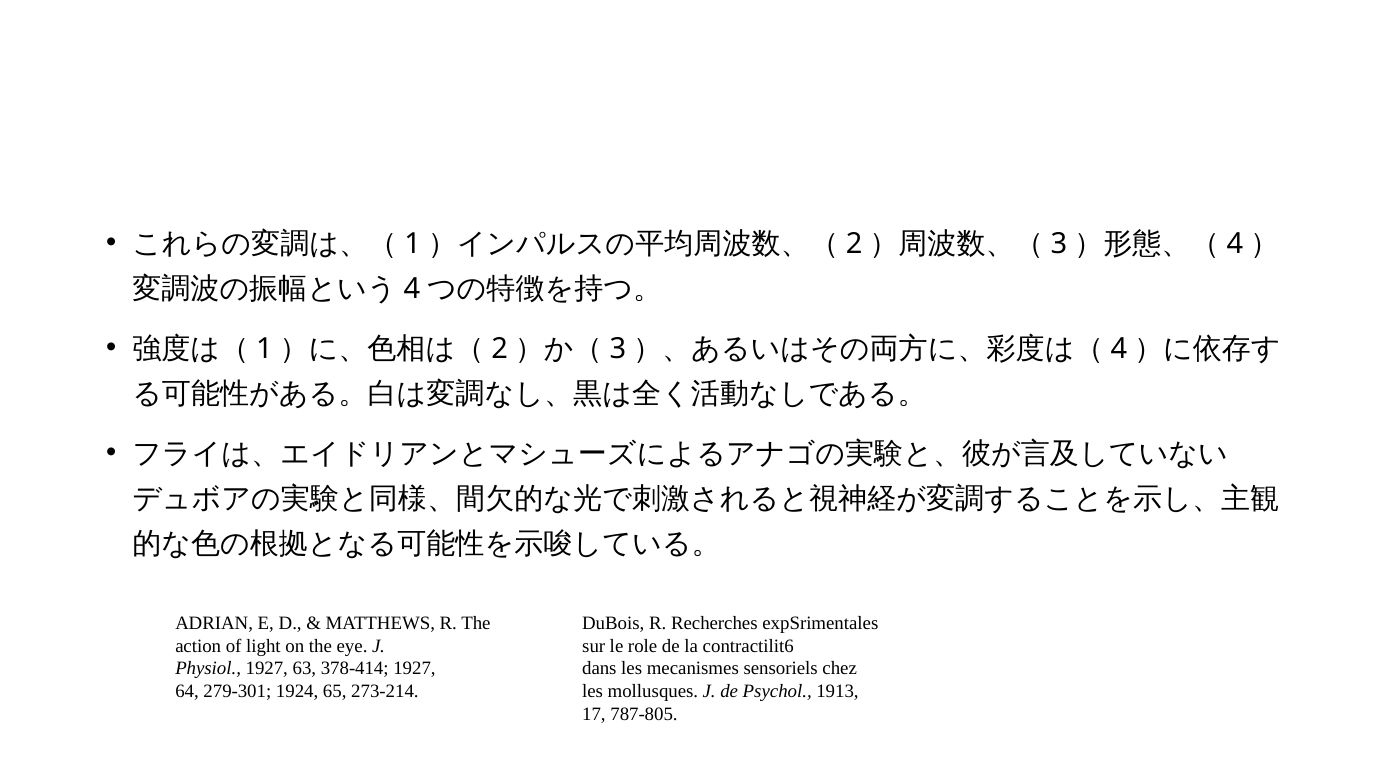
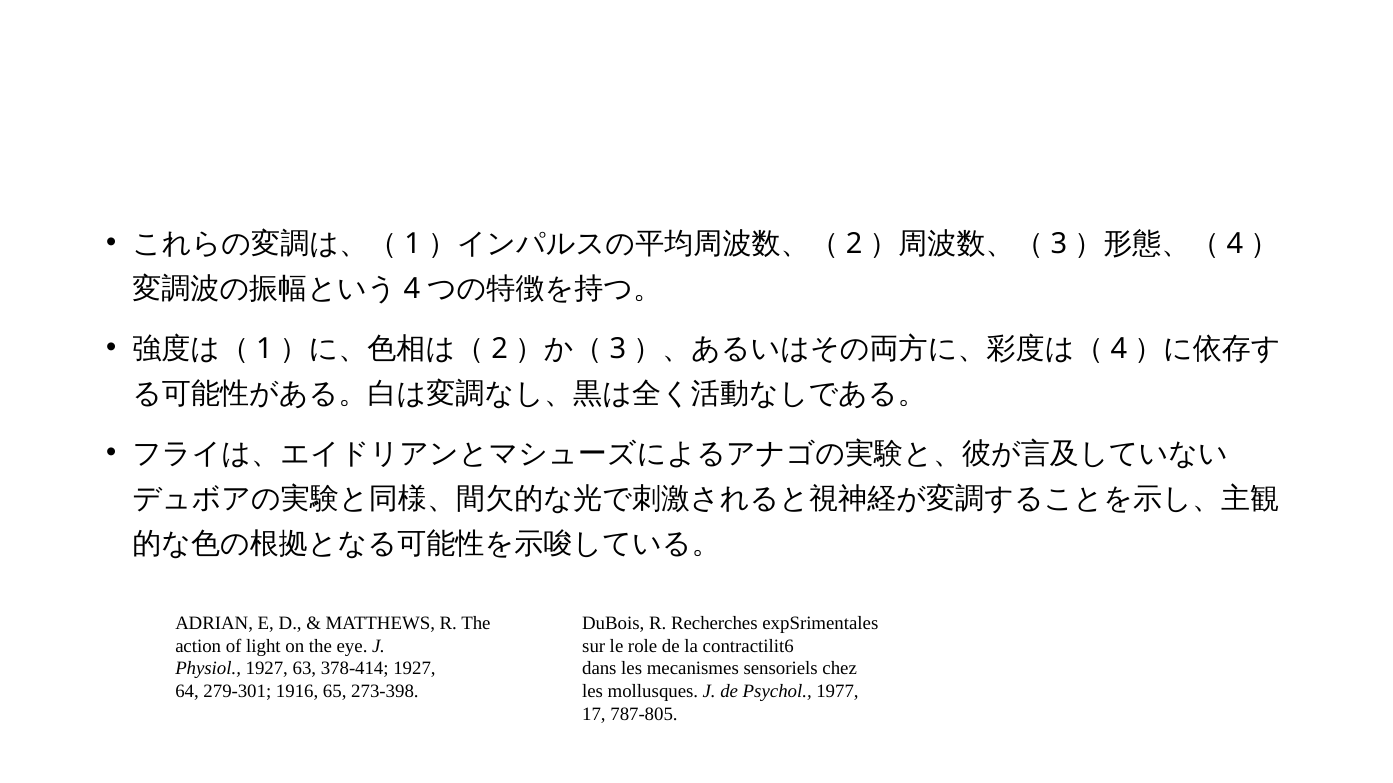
1924: 1924 -> 1916 (297, 692)
273-214: 273-214 -> 273-398 (385, 692)
1913: 1913 -> 1977 (838, 692)
